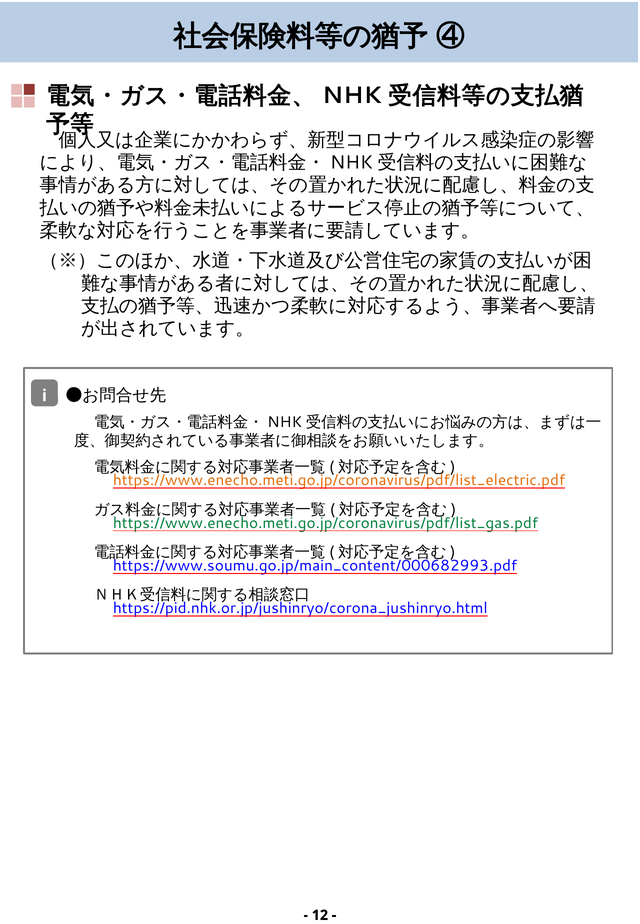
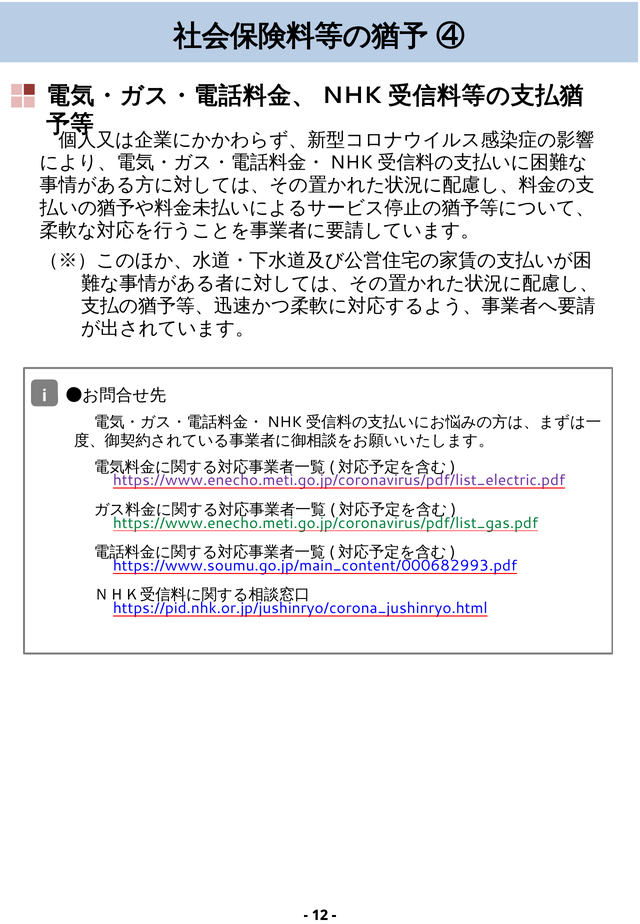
https://www.enecho.meti.go.jp/coronavirus/pdf/list_electric.pdf colour: orange -> purple (339, 481)
